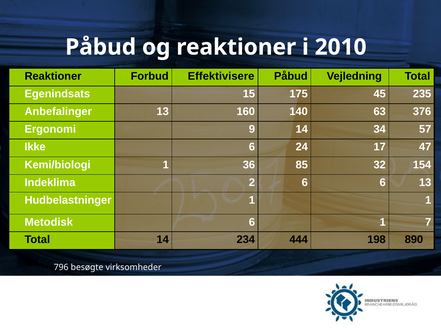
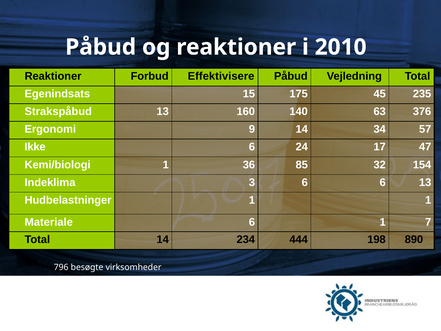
Anbefalinger: Anbefalinger -> Strakspåbud (58, 111)
2: 2 -> 3 (252, 182)
Metodisk: Metodisk -> Materiale (49, 222)
